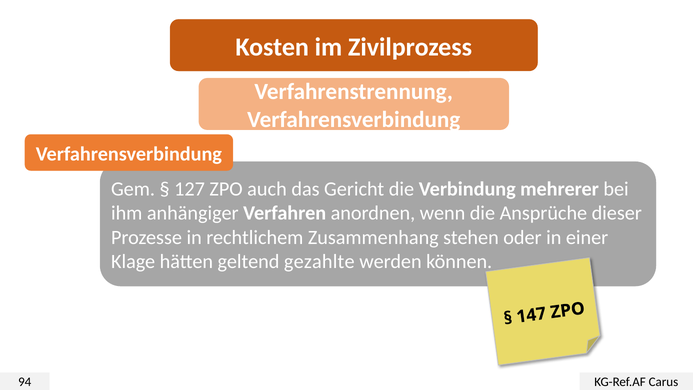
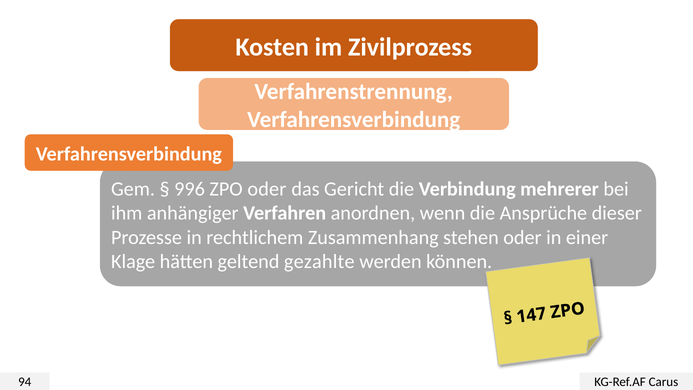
127: 127 -> 996 (190, 189)
ZPO auch: auch -> oder (267, 189)
